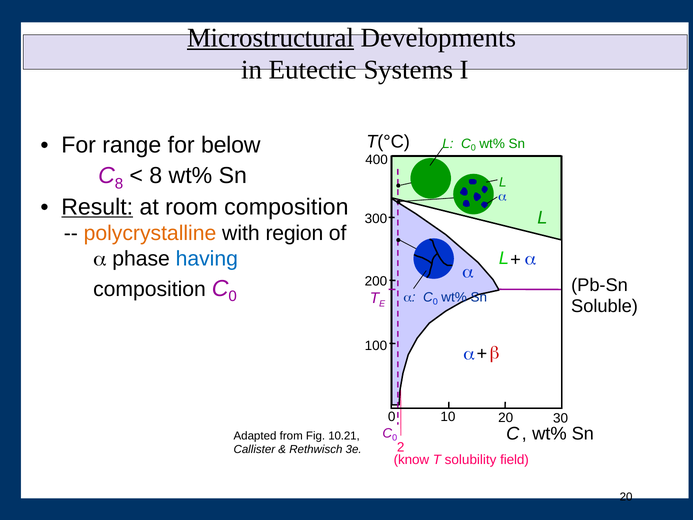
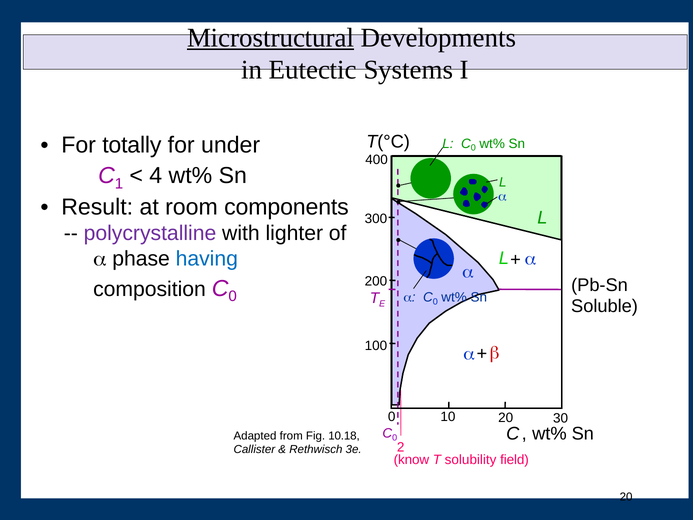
range: range -> totally (132, 145)
below: below -> under (231, 145)
C 8: 8 -> 1 (119, 183)
8: 8 -> 4 (156, 176)
Result underline: present -> none (97, 207)
room composition: composition -> components (286, 207)
polycrystalline colour: orange -> purple (150, 233)
region: region -> lighter (294, 233)
10.21: 10.21 -> 10.18 (344, 436)
